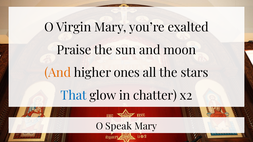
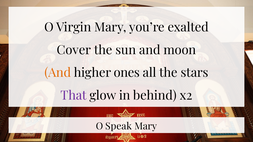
Praise: Praise -> Cover (74, 50)
That colour: blue -> purple (74, 96)
chatter: chatter -> behind (155, 96)
